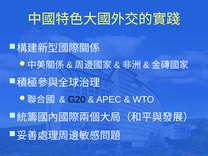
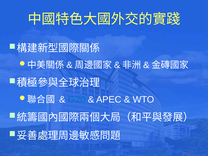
G20 colour: black -> blue (77, 100)
